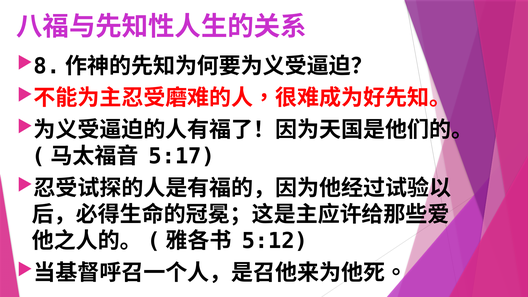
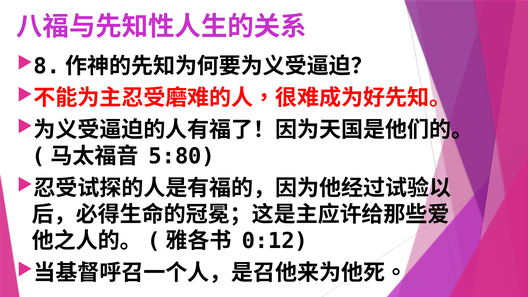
5:17: 5:17 -> 5:80 (182, 156)
5:12: 5:12 -> 0:12 (275, 241)
